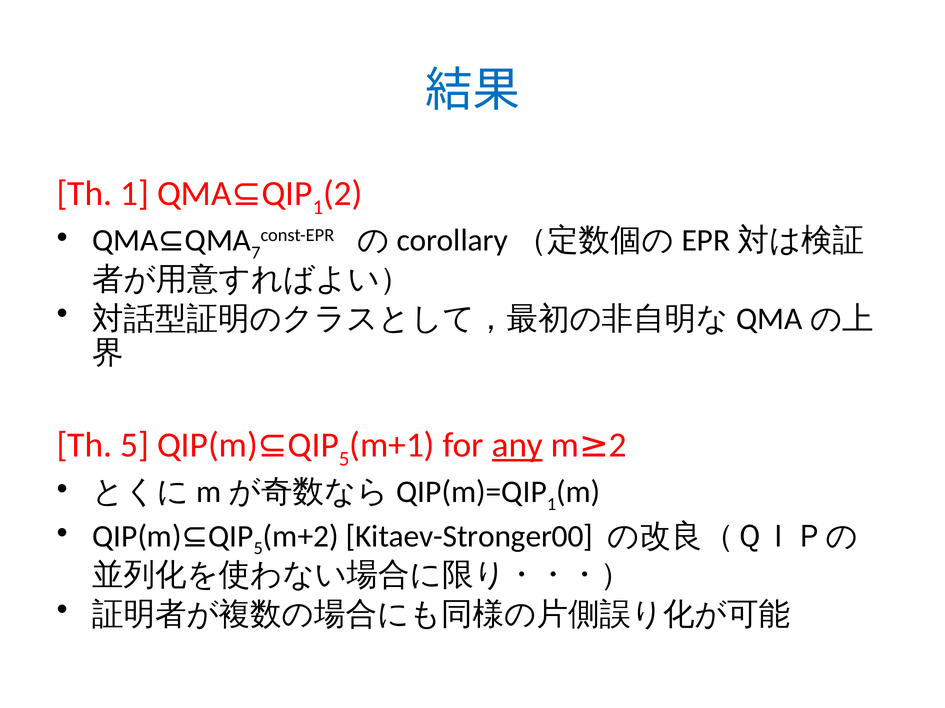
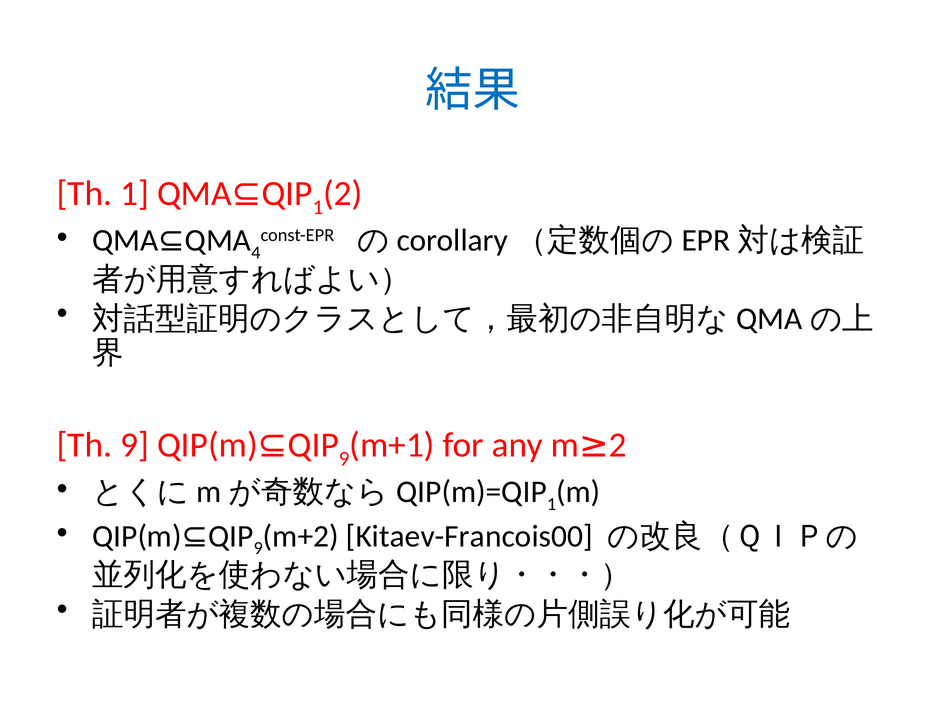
7: 7 -> 4 (256, 253)
Th 5: 5 -> 9 (135, 446)
5: 5 -> 9 (344, 459)
any underline: present -> none (517, 446)
5: 5 -> 9 (258, 549)
Kitaev-Stronger00: Kitaev-Stronger00 -> Kitaev-Francois00 (469, 537)
